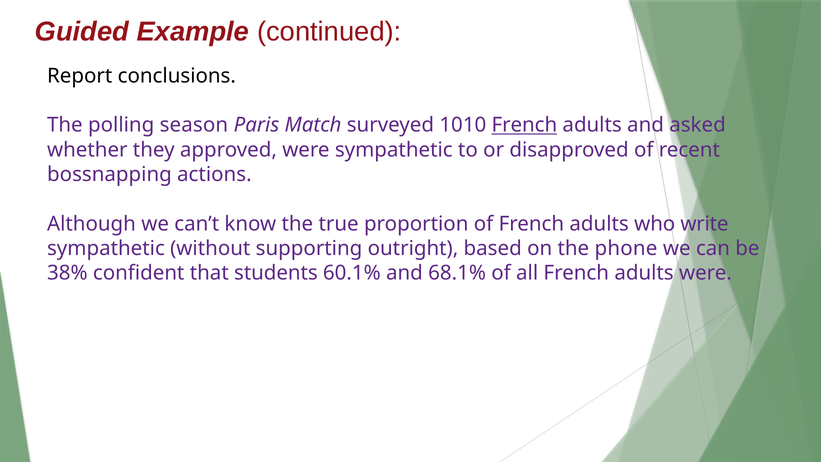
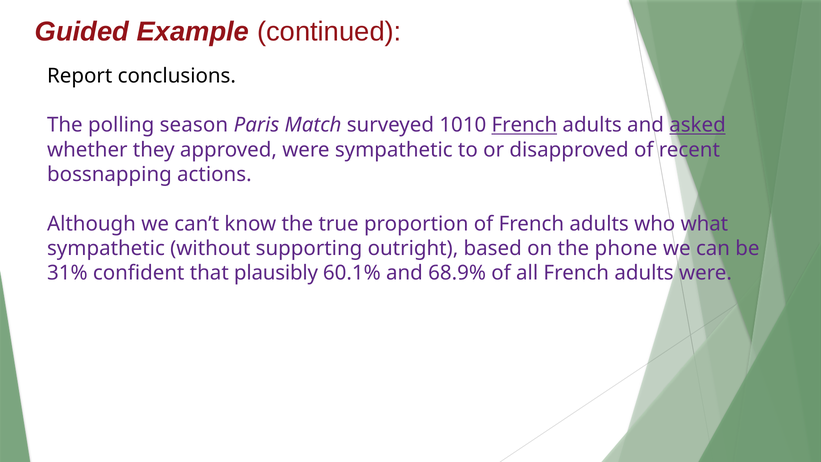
asked underline: none -> present (698, 125)
write: write -> what (704, 224)
38%: 38% -> 31% (67, 273)
students: students -> plausibly (276, 273)
68.1%: 68.1% -> 68.9% (457, 273)
